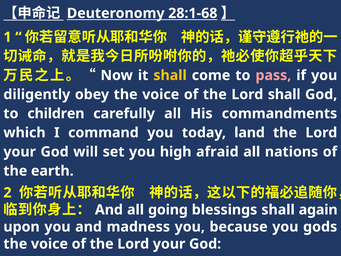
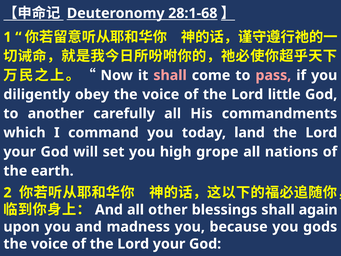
shall colour: yellow -> pink (170, 75)
Lord shall: shall -> little (284, 94)
children: children -> another (56, 113)
afraid: afraid -> grope (217, 152)
going: going -> other (168, 210)
